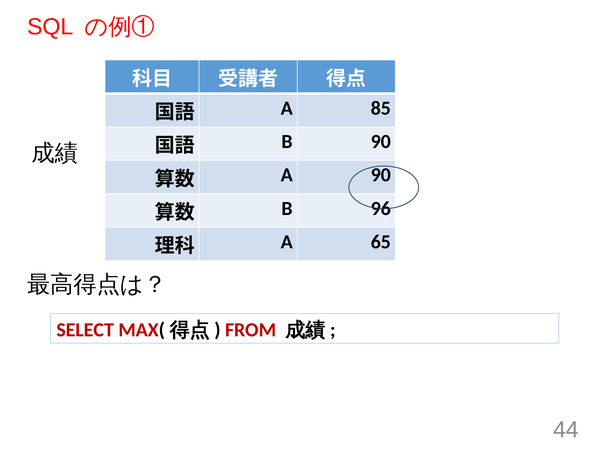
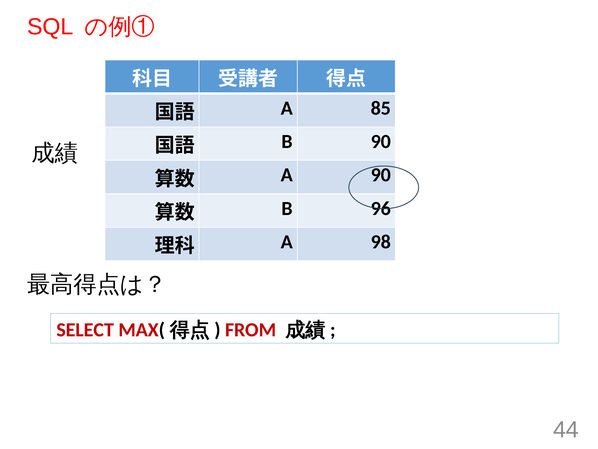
65: 65 -> 98 (381, 242)
